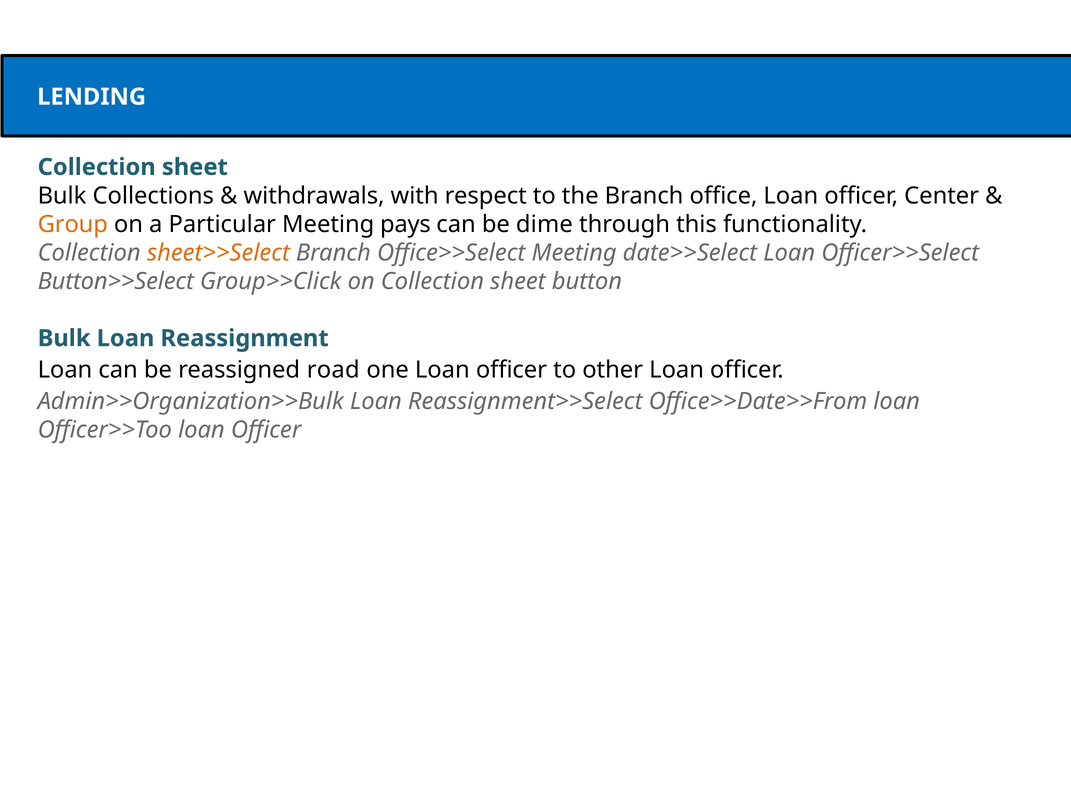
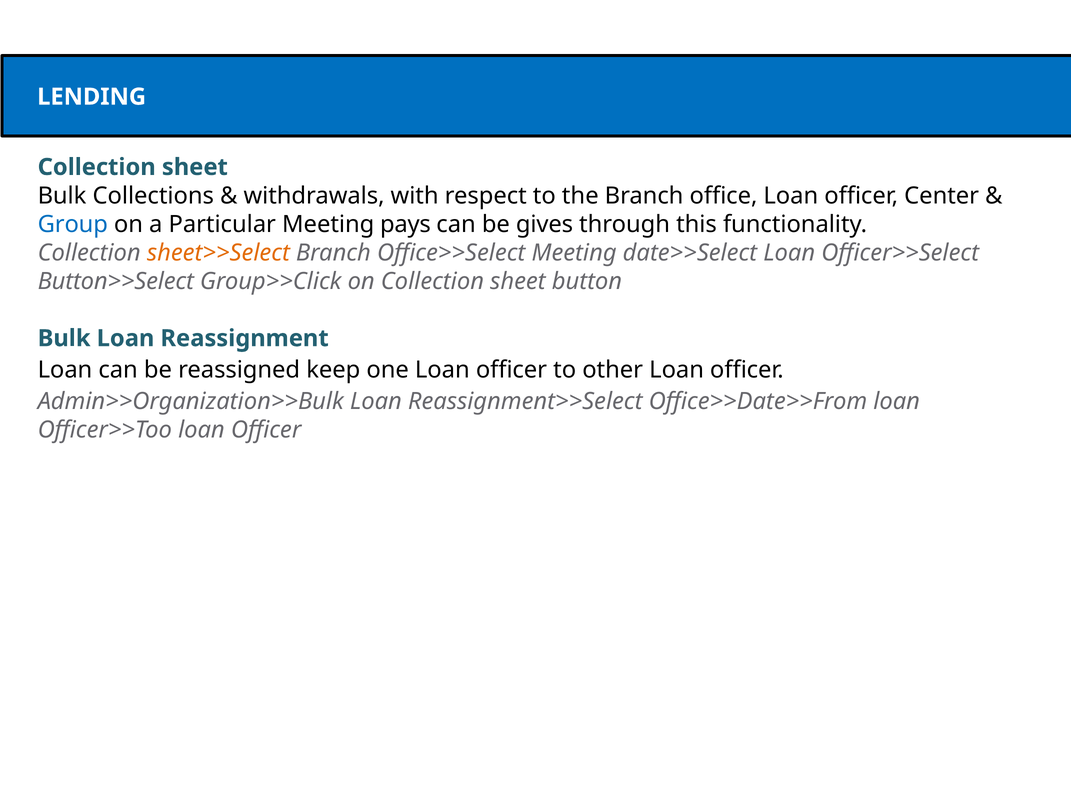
Group colour: orange -> blue (73, 224)
dime: dime -> gives (545, 224)
road: road -> keep (333, 370)
